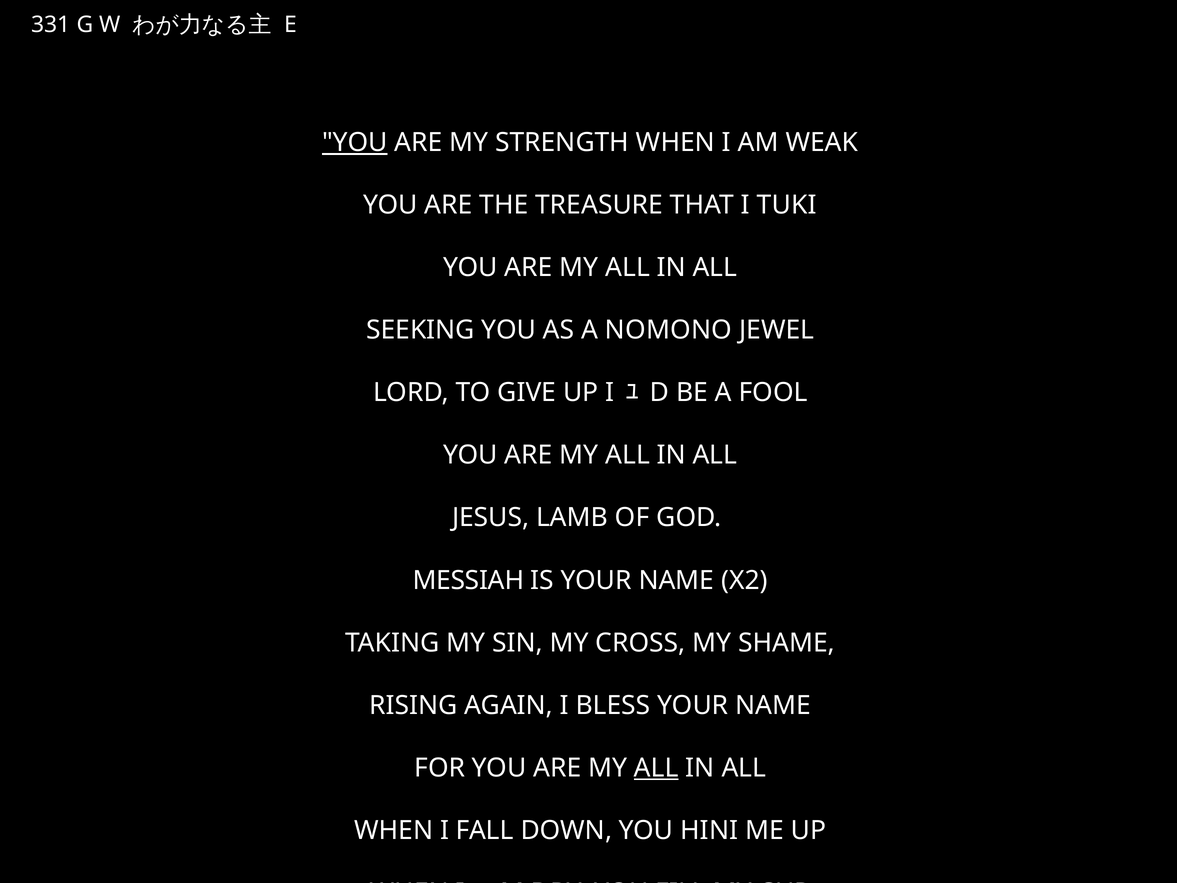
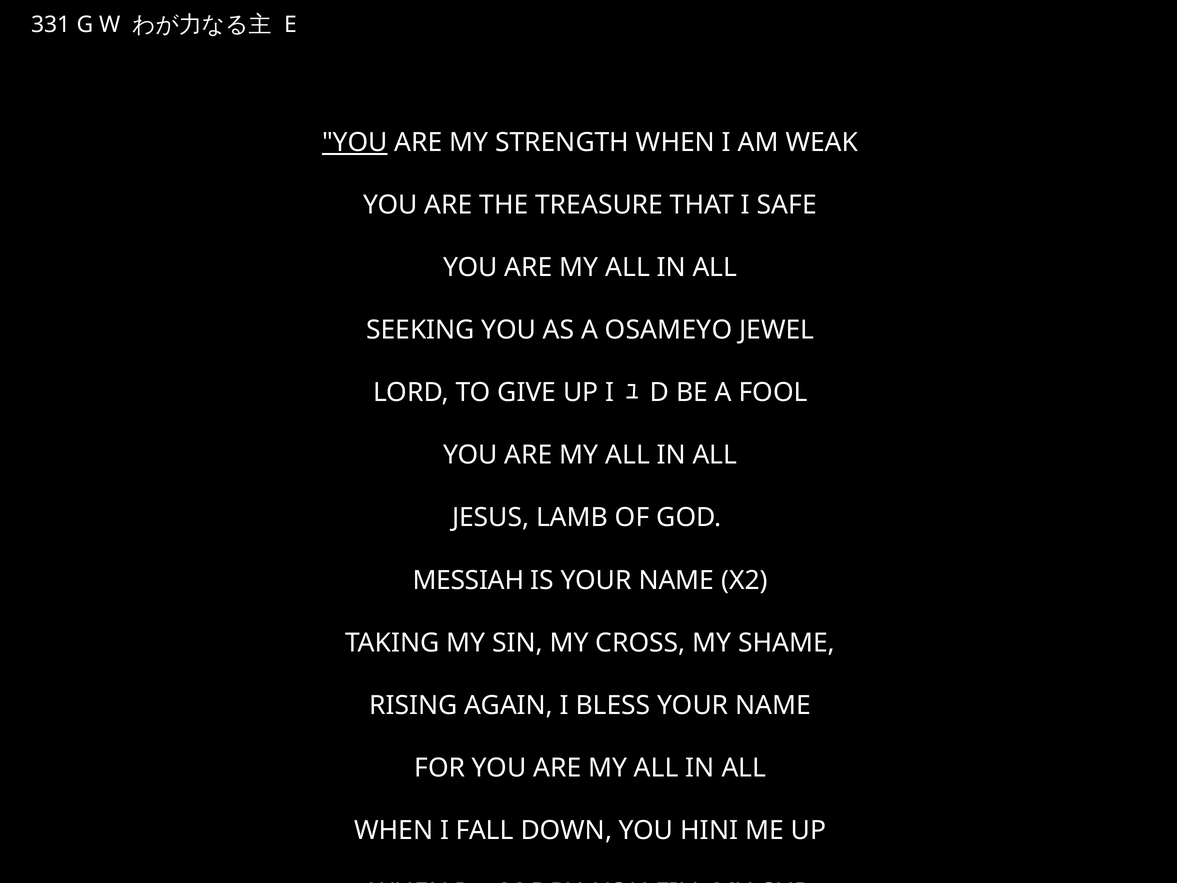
TUKI: TUKI -> SAFE (787, 205)
NOMONO: NOMONO -> OSAMEYO (669, 330)
ALL underline: present -> none (656, 768)
